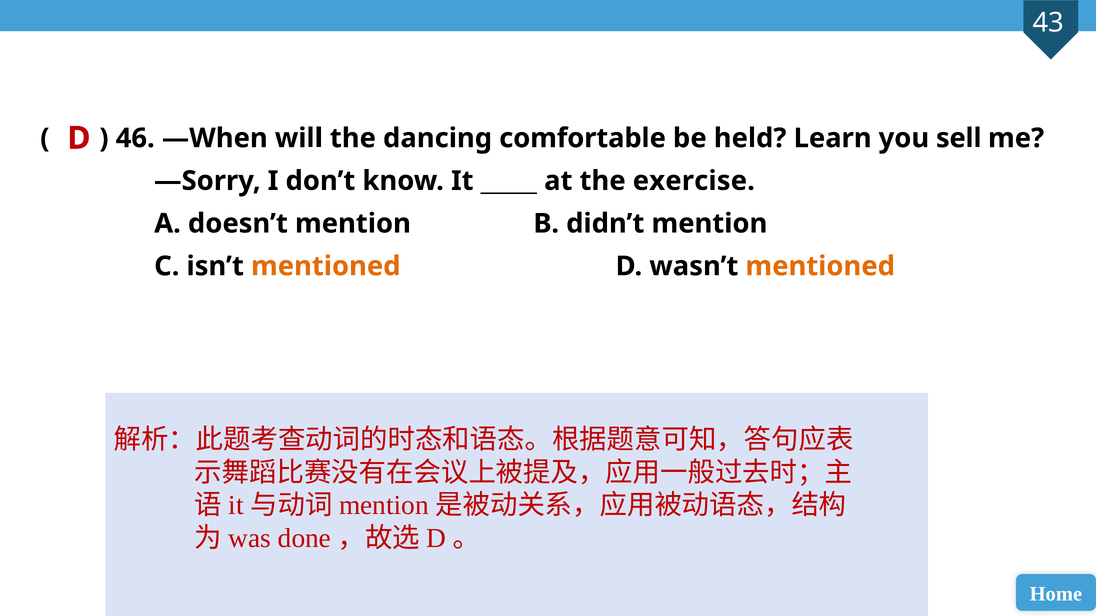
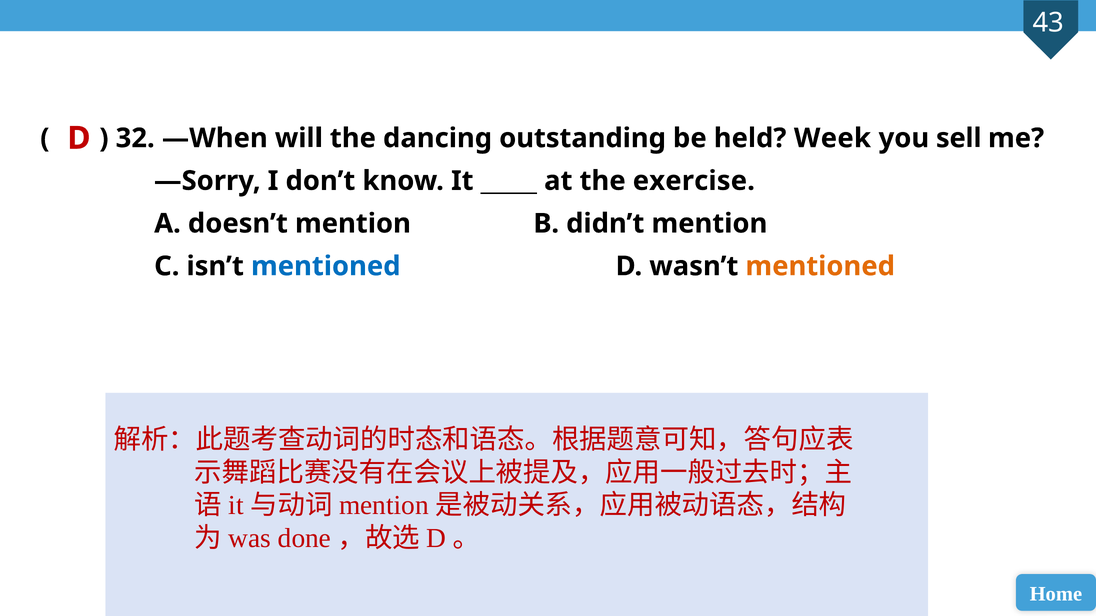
46: 46 -> 32 (135, 138)
comfortable: comfortable -> outstanding (583, 138)
Learn: Learn -> Week (832, 138)
mentioned colour: orange -> blue (326, 266)
